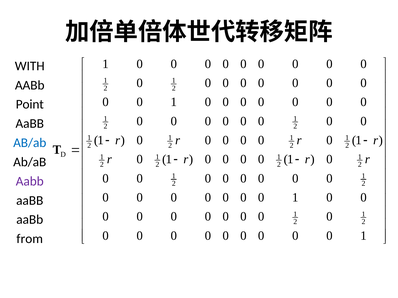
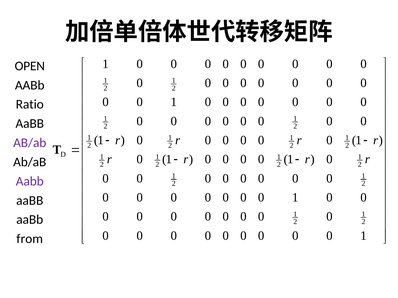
WITH: WITH -> OPEN (30, 66)
Point: Point -> Ratio (30, 105)
AB/ab colour: blue -> purple (30, 143)
